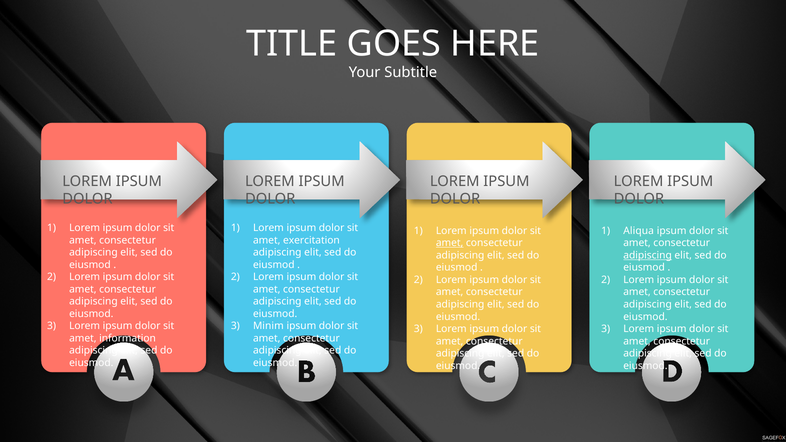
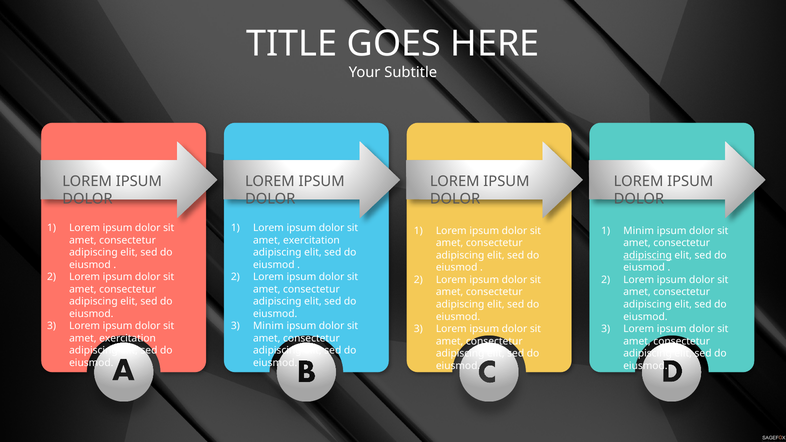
Aliqua: Aliqua -> Minim (639, 231)
amet underline: present -> none (450, 243)
information: information -> exercitation (128, 338)
